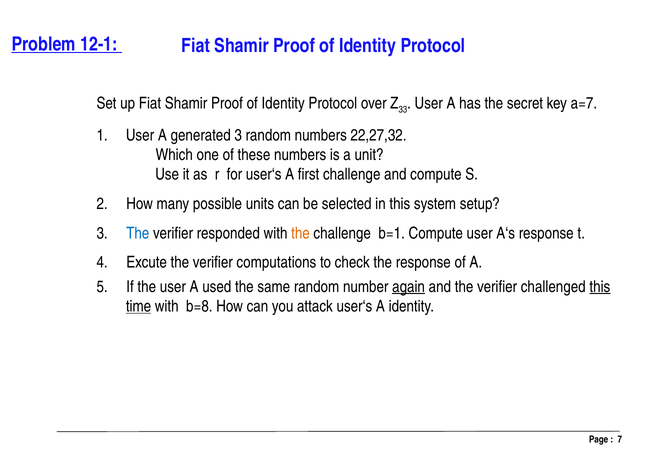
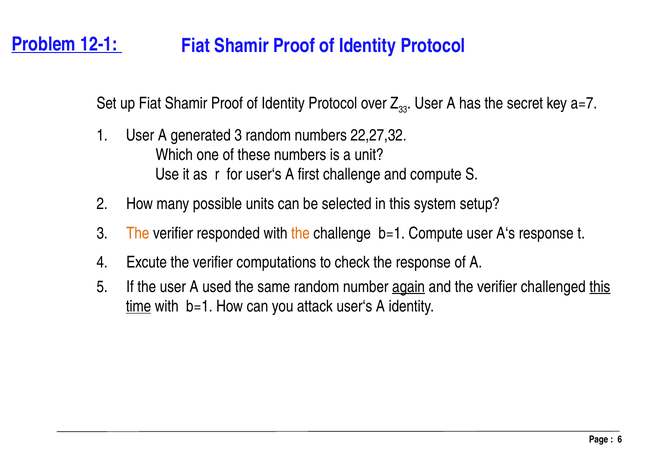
The colour: blue -> orange (138, 233)
with b=8: b=8 -> b=1 (199, 306)
7: 7 -> 6 (620, 439)
